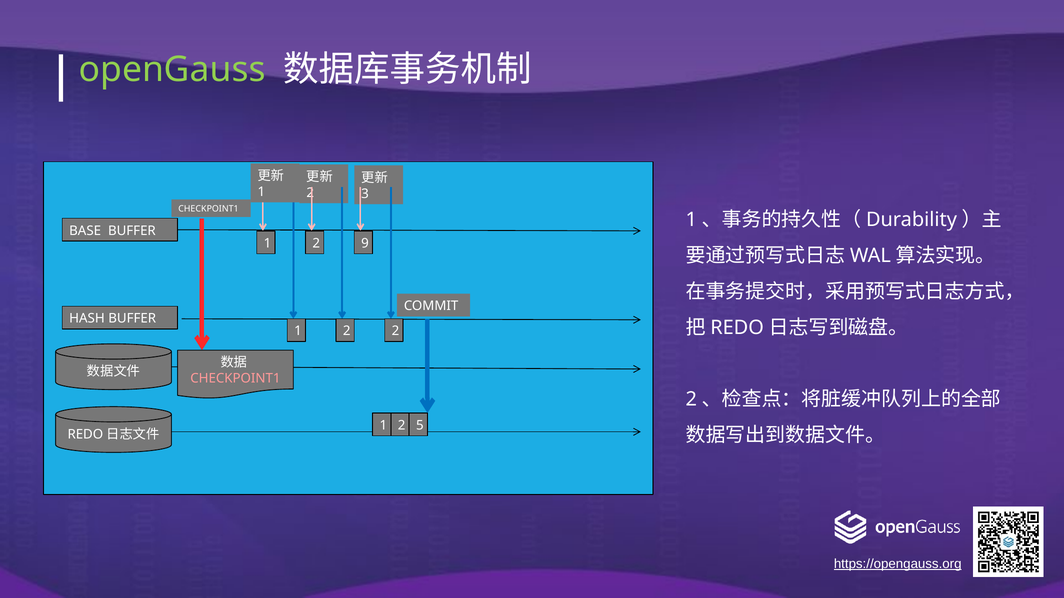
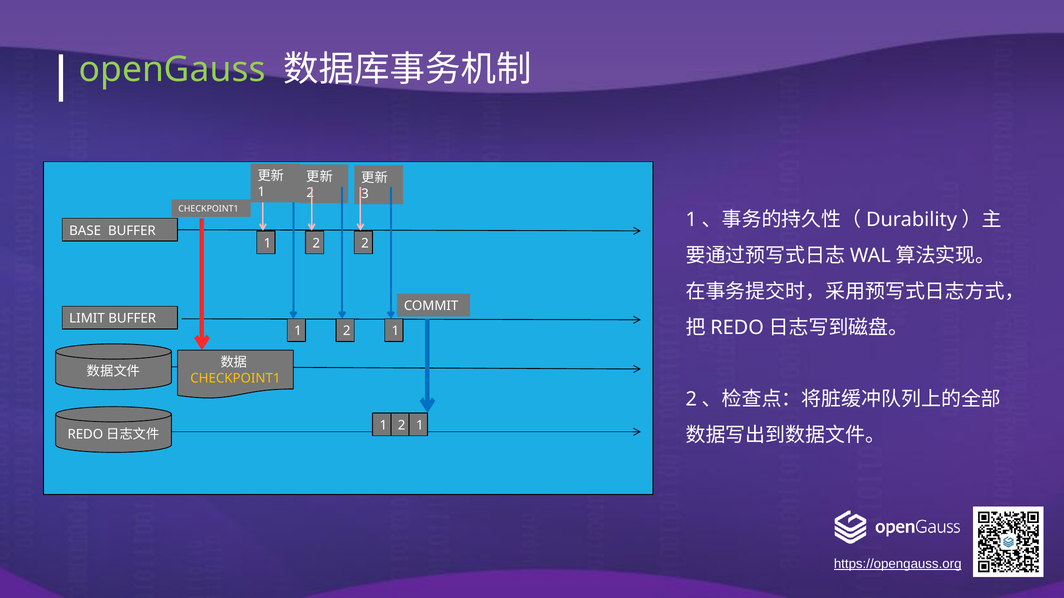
1 2 9: 9 -> 2 (365, 243)
HASH: HASH -> LIMIT (87, 319)
2: 2 -> 1 (396, 331)
CHECKPOINT1 colour: pink -> yellow (235, 379)
1 2 5: 5 -> 1 (420, 426)
